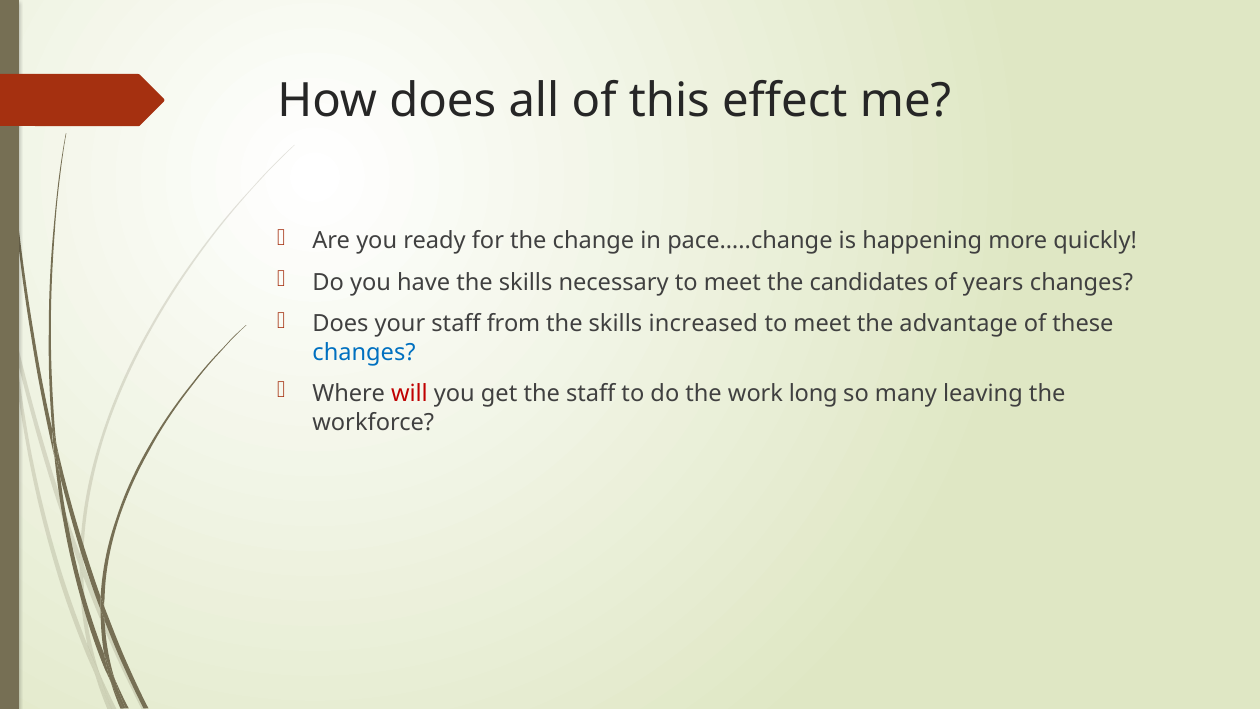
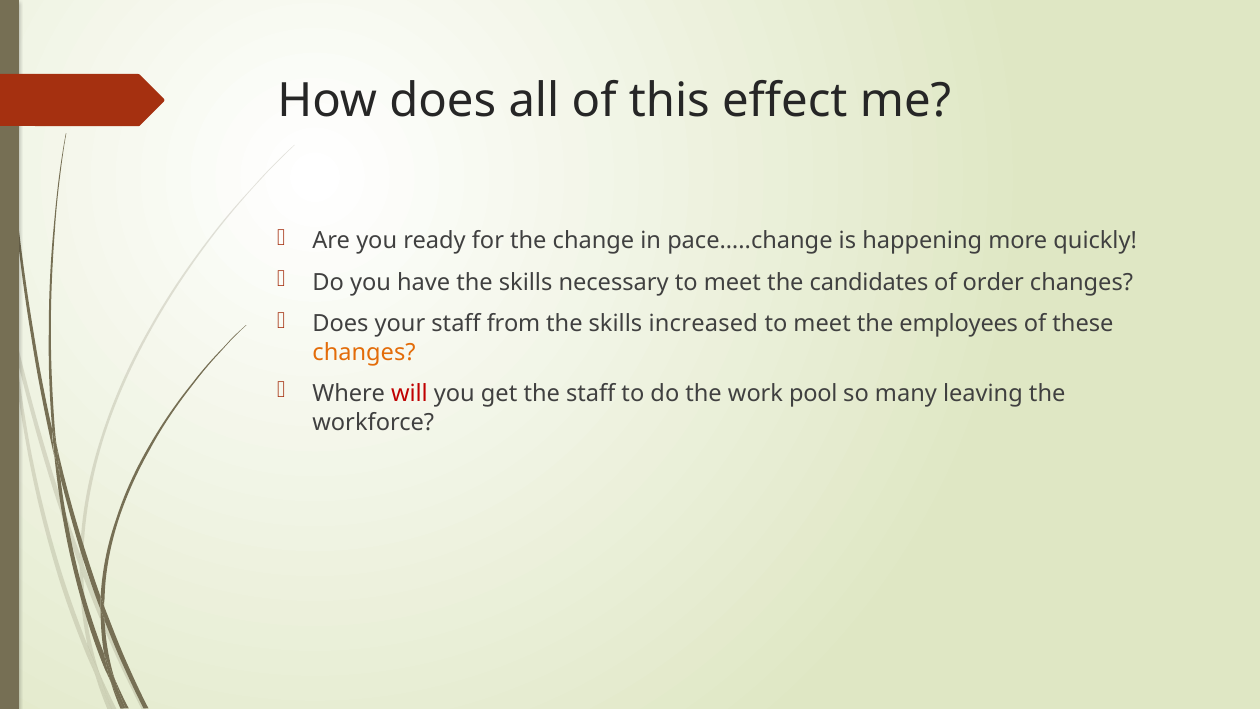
years: years -> order (993, 283)
advantage: advantage -> employees (959, 324)
changes colour: blue -> orange (364, 352)
long: long -> pool (813, 394)
